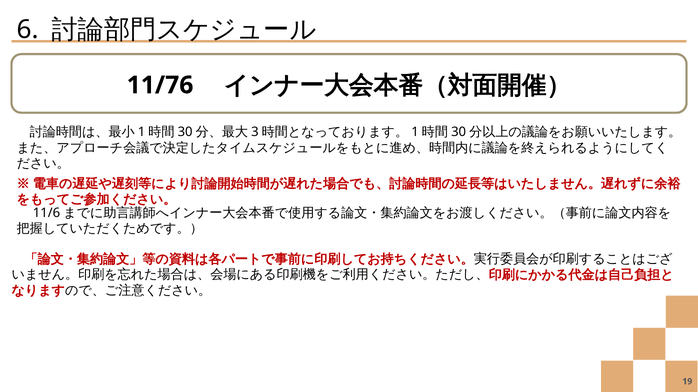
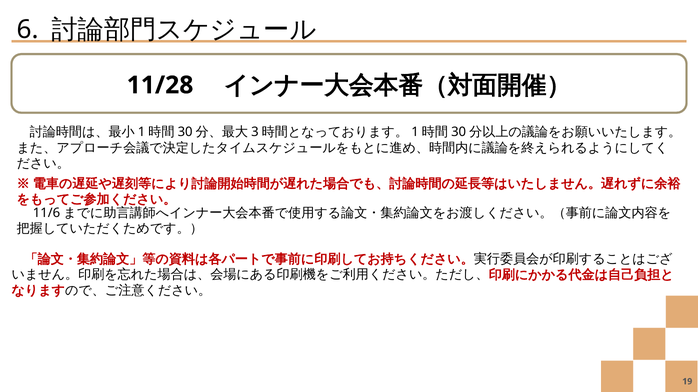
11/76: 11/76 -> 11/28 (160, 85)
